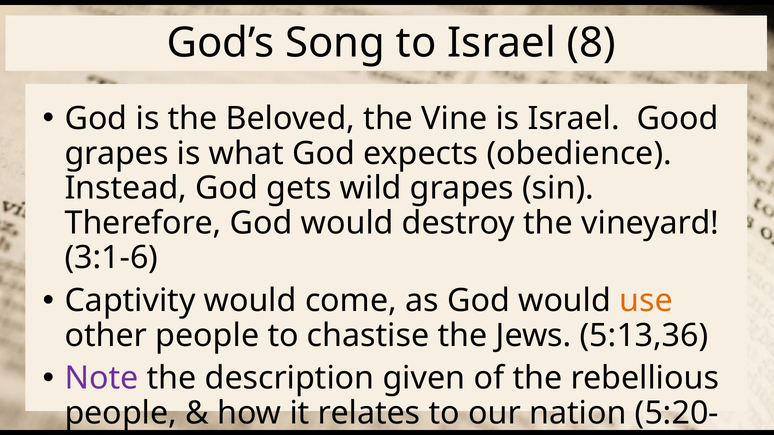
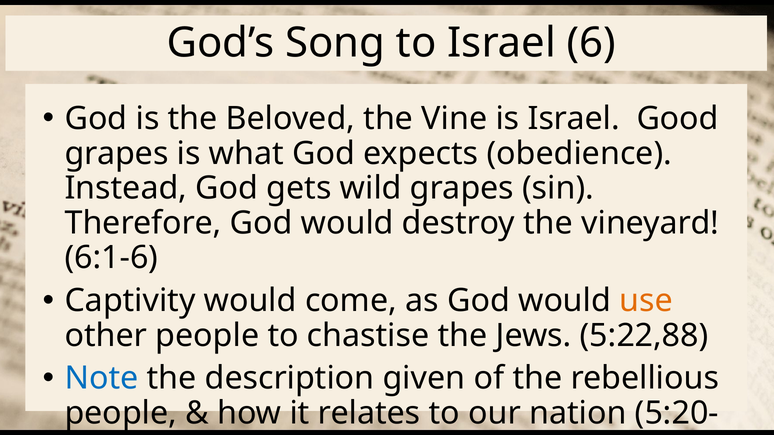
8: 8 -> 6 (591, 43)
3:1-6: 3:1-6 -> 6:1-6 (111, 258)
5:13,36: 5:13,36 -> 5:22,88 (644, 336)
Note colour: purple -> blue (101, 379)
